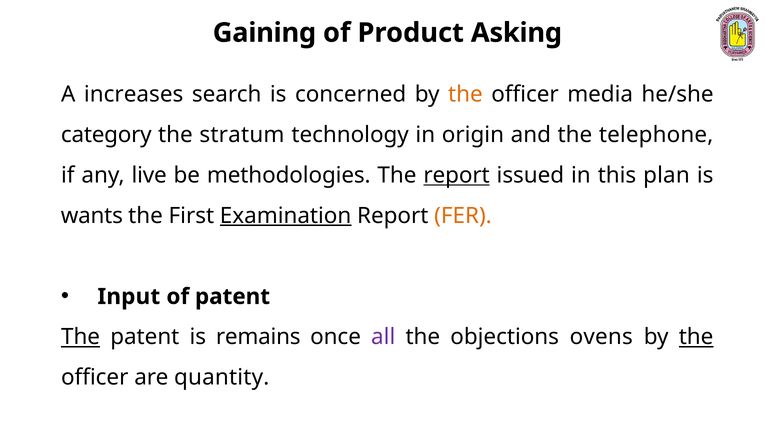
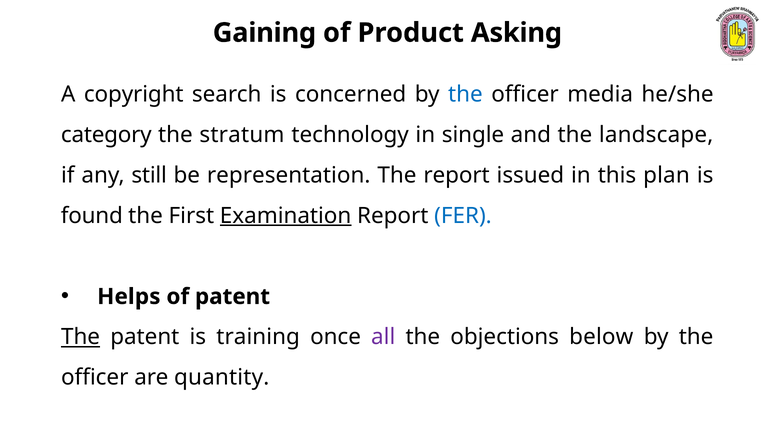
increases: increases -> copyright (134, 94)
the colour: orange -> blue (465, 94)
origin: origin -> single (473, 135)
telephone: telephone -> landscape (656, 135)
live: live -> still (149, 175)
methodologies: methodologies -> representation (289, 175)
report underline: present -> none (457, 175)
wants: wants -> found (92, 216)
FER colour: orange -> blue (463, 216)
Input: Input -> Helps (129, 297)
remains: remains -> training (258, 337)
ovens: ovens -> below (601, 337)
the underline: present -> none (696, 337)
